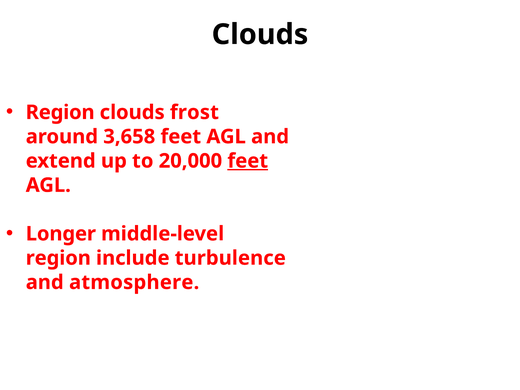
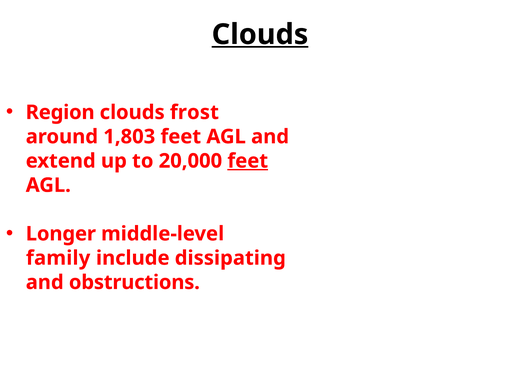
Clouds underline: none -> present (260, 35)
3,658: 3,658 -> 1,803 (129, 137)
region: region -> family (58, 258)
turbulence: turbulence -> dissipating (230, 258)
atmosphere: atmosphere -> obstructions (134, 282)
